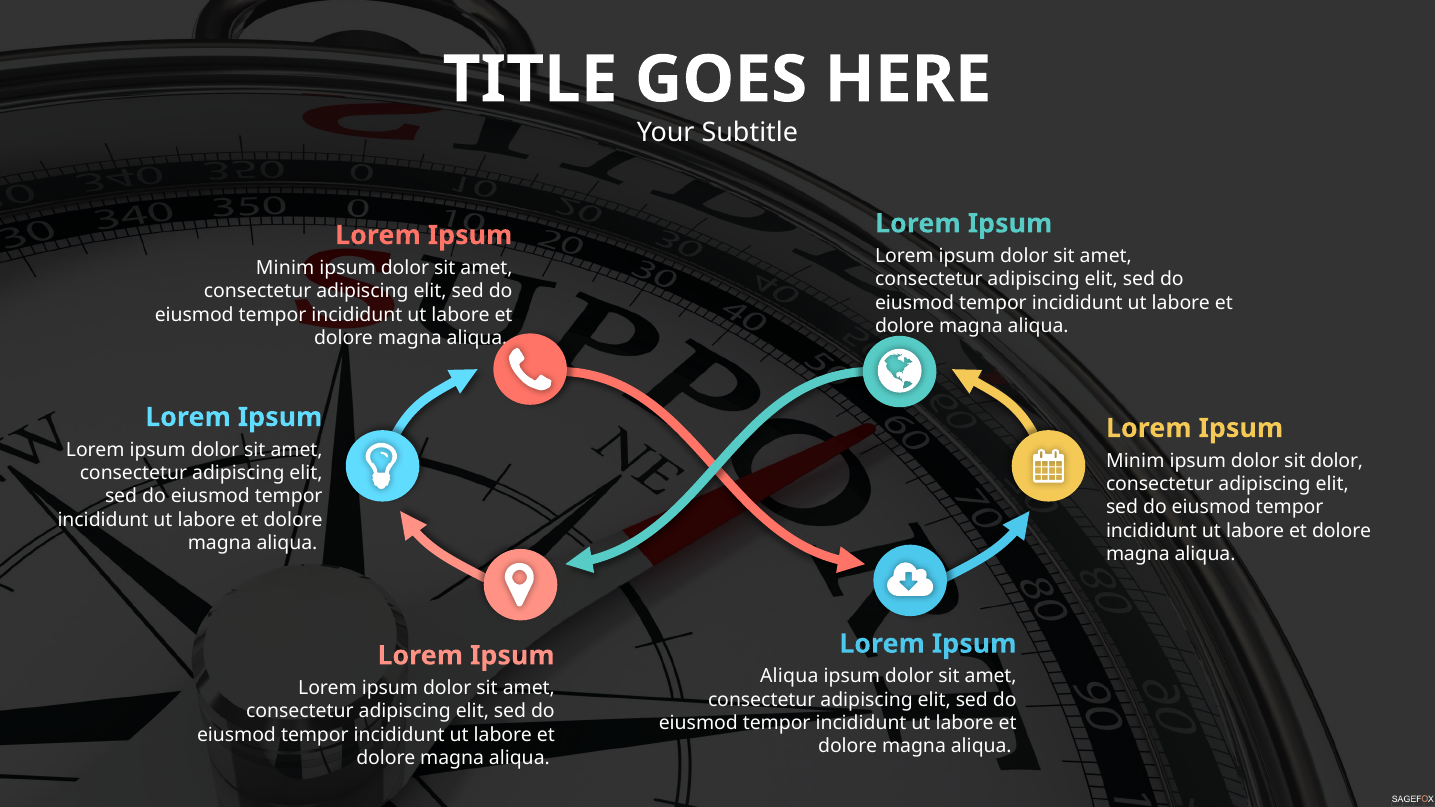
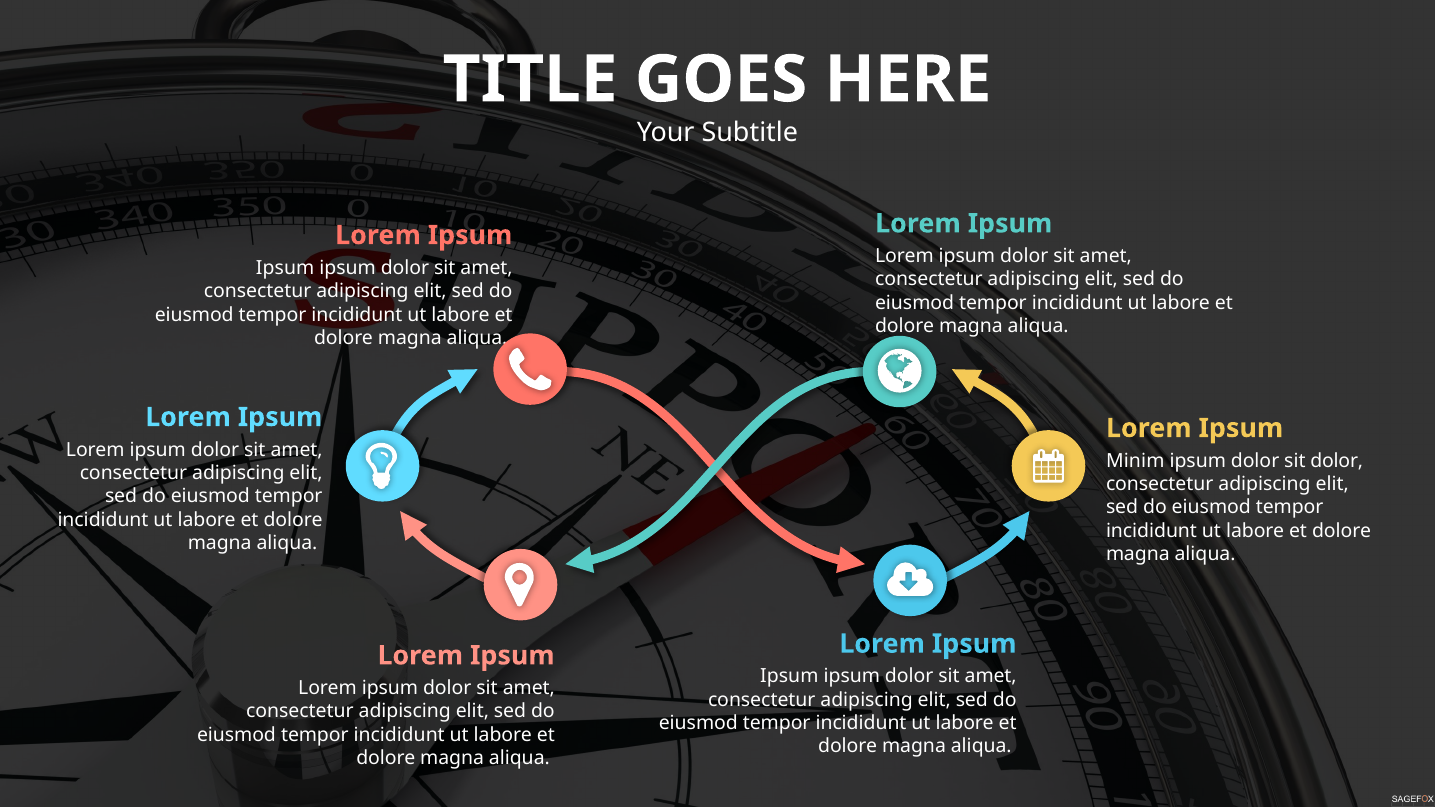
Minim: Minim -> Ipsum (285, 268)
Aliqua: Aliqua -> Ipsum (789, 677)
